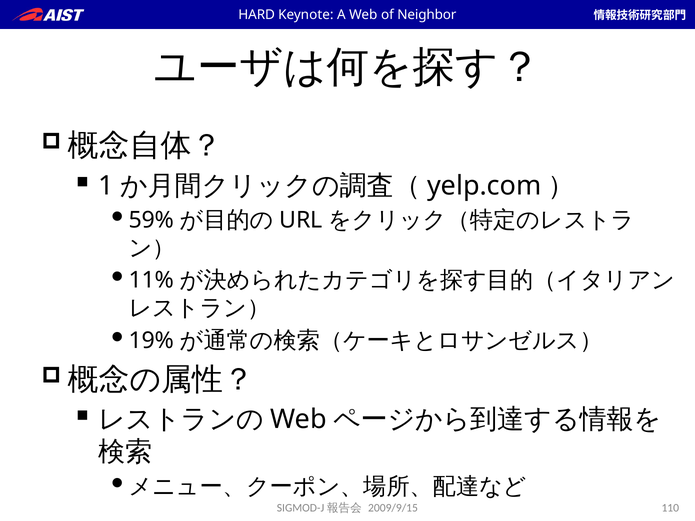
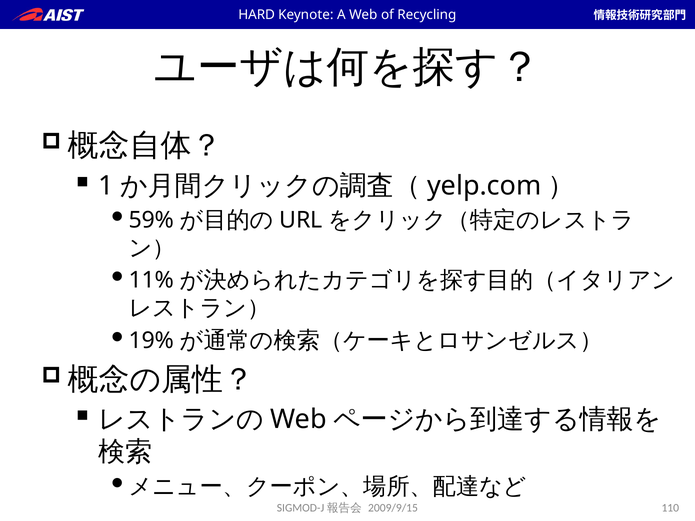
Neighbor: Neighbor -> Recycling (427, 15)
